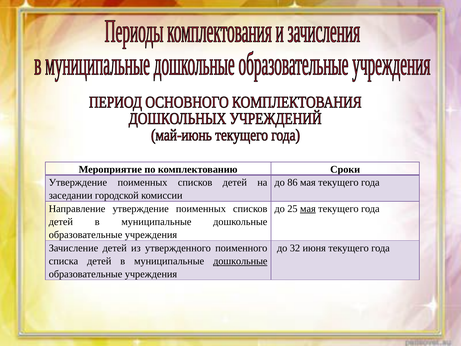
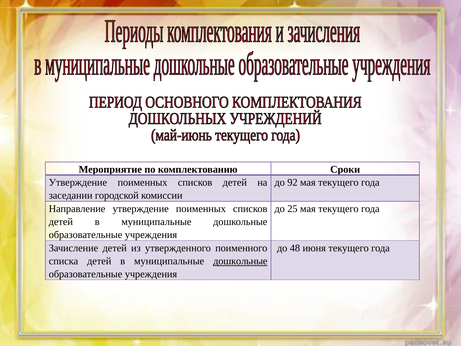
86: 86 -> 92 (292, 182)
мая underline: present -> none (308, 209)
32: 32 -> 48 (295, 248)
